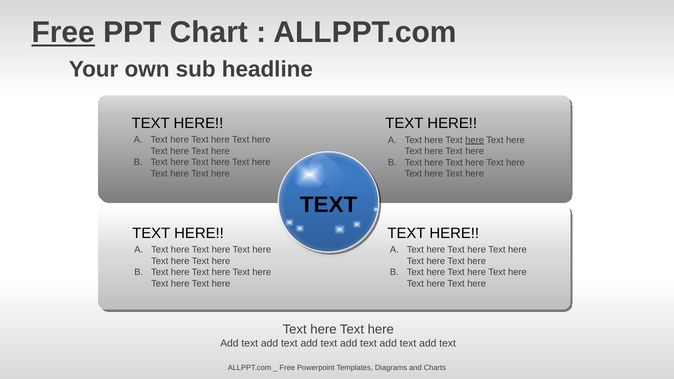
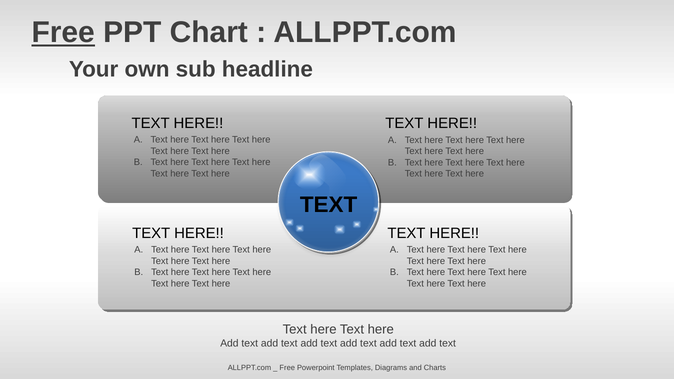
here underline: present -> none (475, 140)
